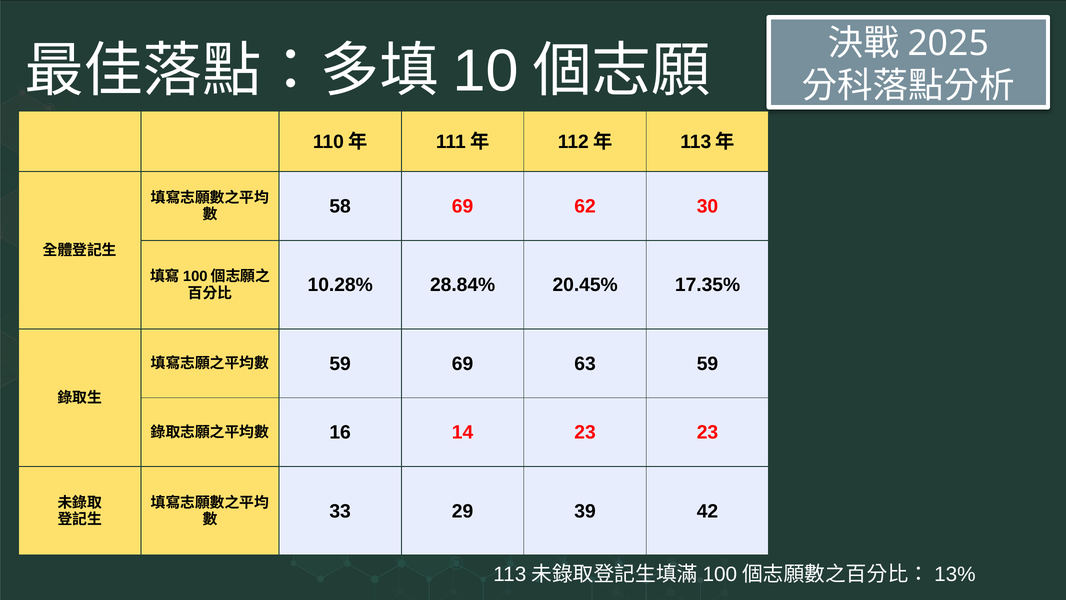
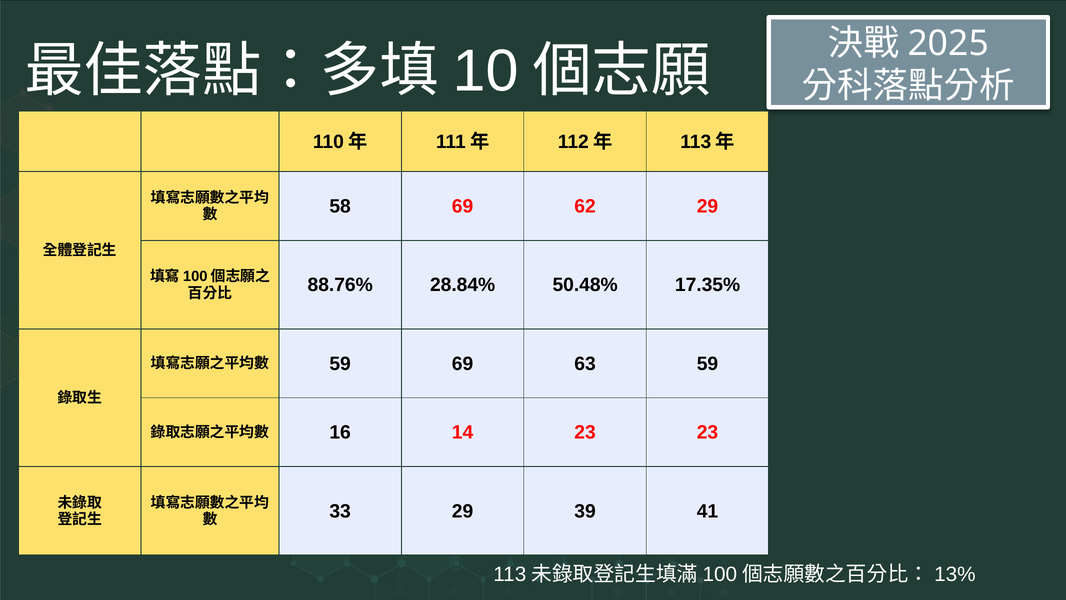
62 30: 30 -> 29 (708, 206)
10.28%: 10.28% -> 88.76% (340, 285)
20.45%: 20.45% -> 50.48% (585, 285)
42: 42 -> 41 (708, 511)
